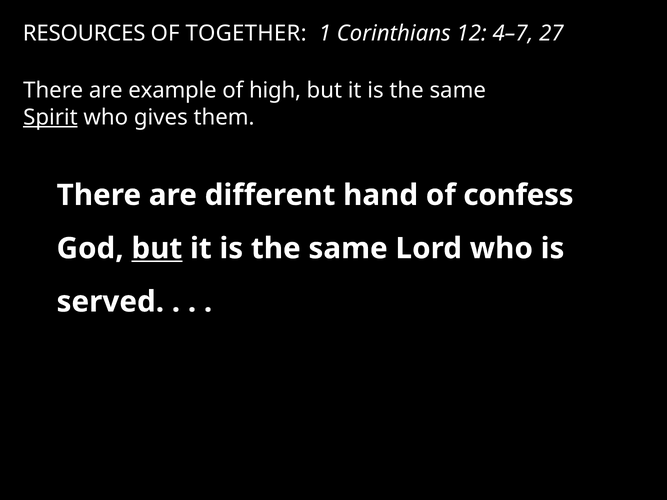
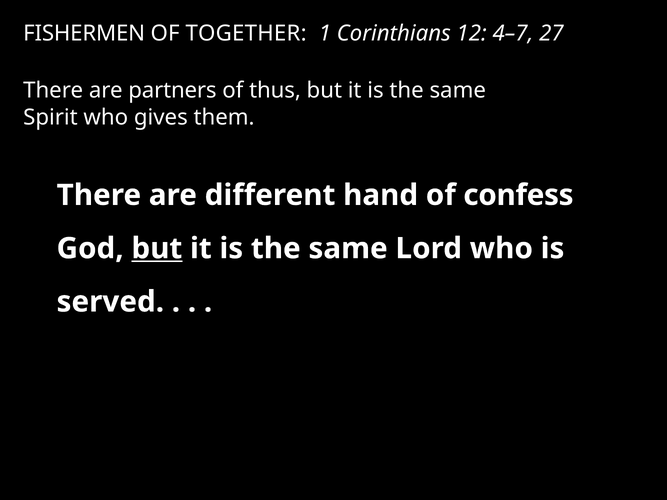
RESOURCES: RESOURCES -> FISHERMEN (84, 33)
example: example -> partners (172, 91)
high: high -> thus (275, 91)
Spirit underline: present -> none (50, 117)
